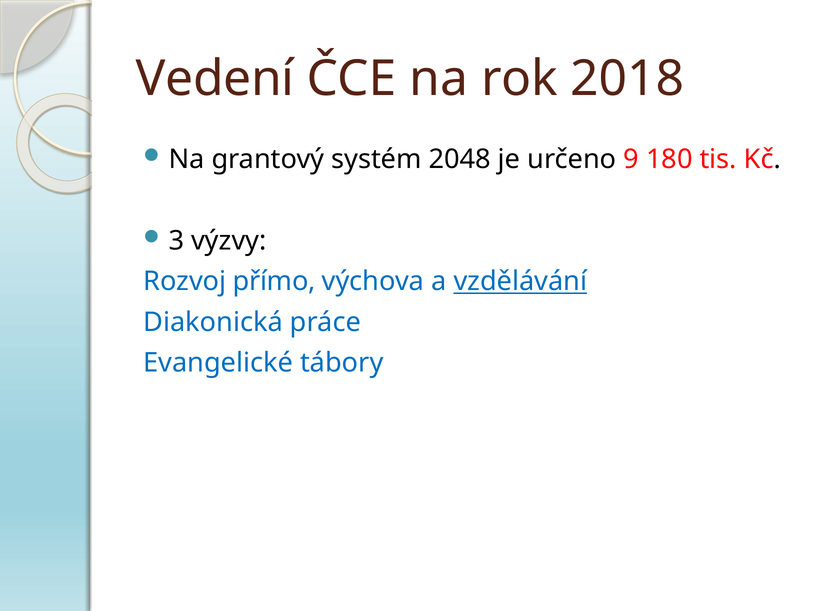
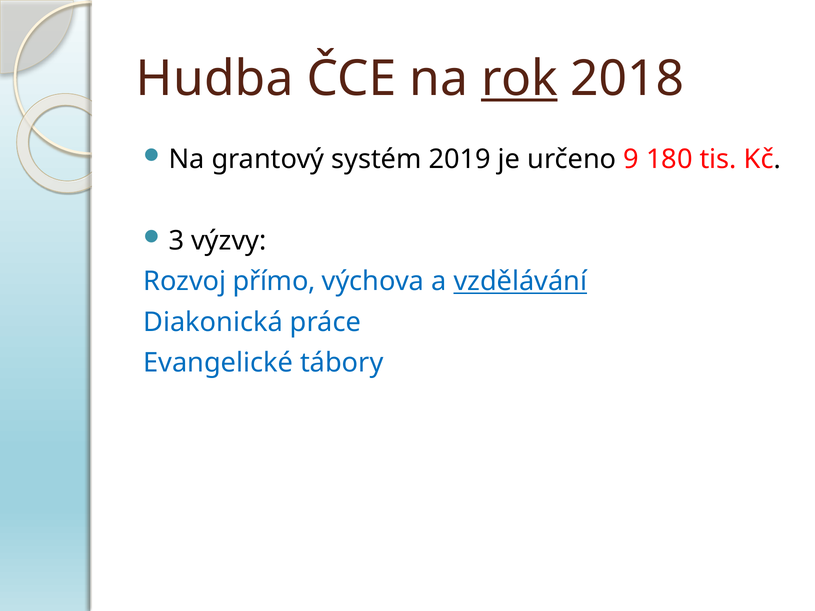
Vedení: Vedení -> Hudba (215, 79)
rok underline: none -> present (519, 79)
2048: 2048 -> 2019 (460, 159)
